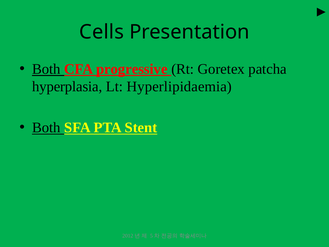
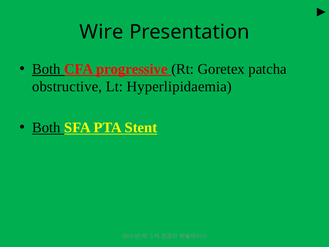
Cells: Cells -> Wire (102, 32)
hyperplasia: hyperplasia -> obstructive (67, 87)
